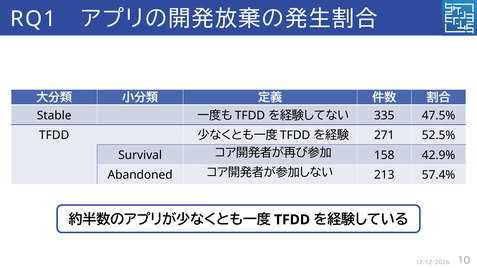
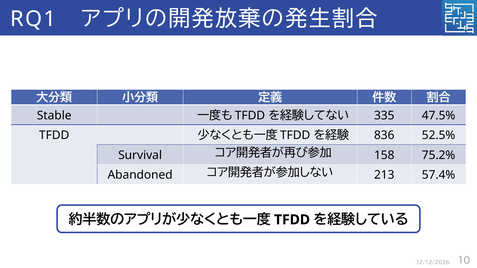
271: 271 -> 836 (384, 135)
42.9%: 42.9% -> 75.2% (439, 155)
